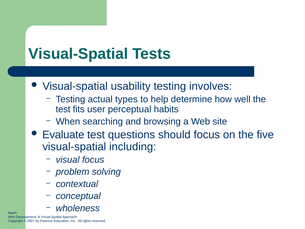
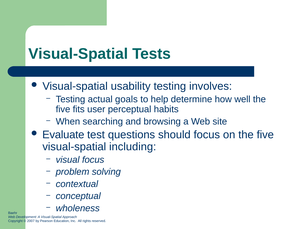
types: types -> goals (126, 99)
test: test -> five (63, 109)
